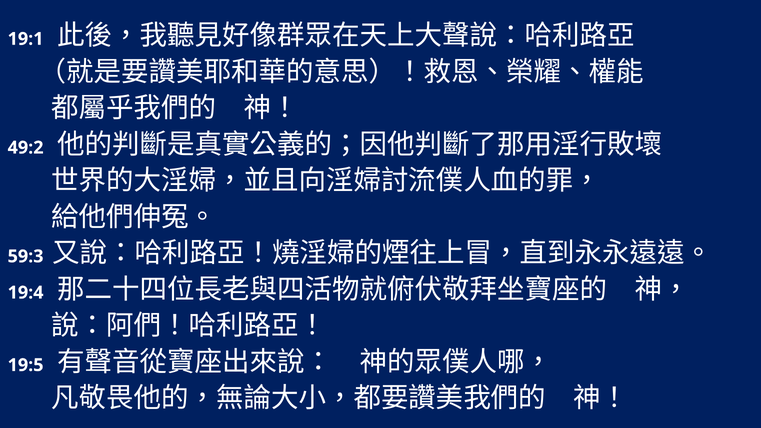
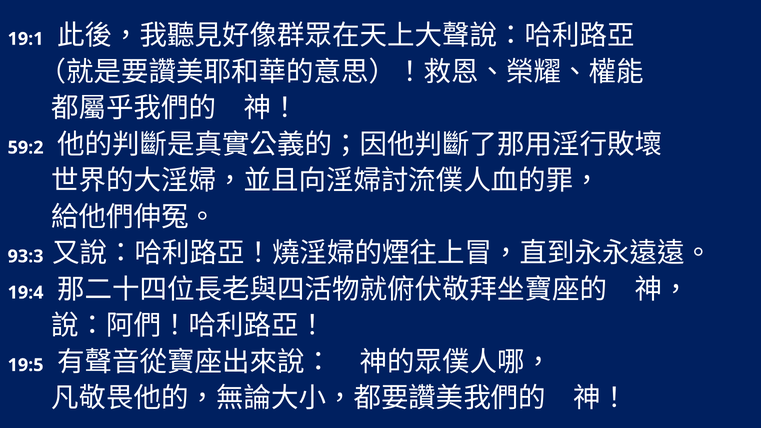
49:2: 49:2 -> 59:2 (26, 148)
59:3: 59:3 -> 93:3 (26, 256)
